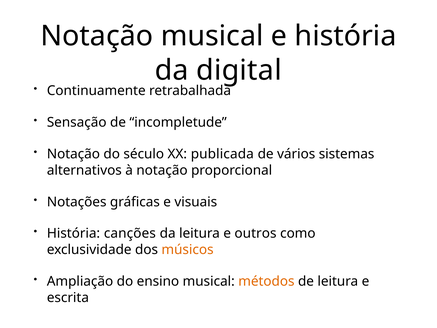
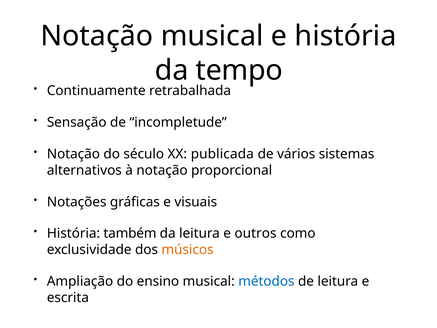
digital: digital -> tempo (239, 70)
canções: canções -> também (130, 233)
métodos colour: orange -> blue (266, 281)
